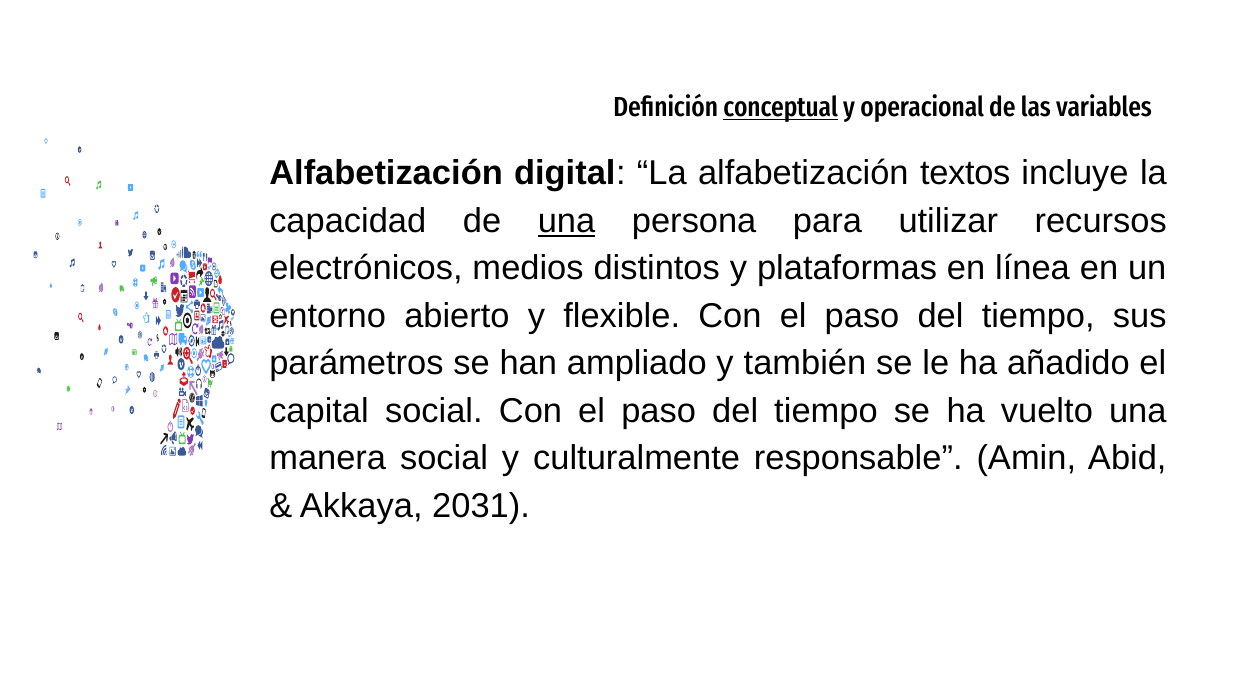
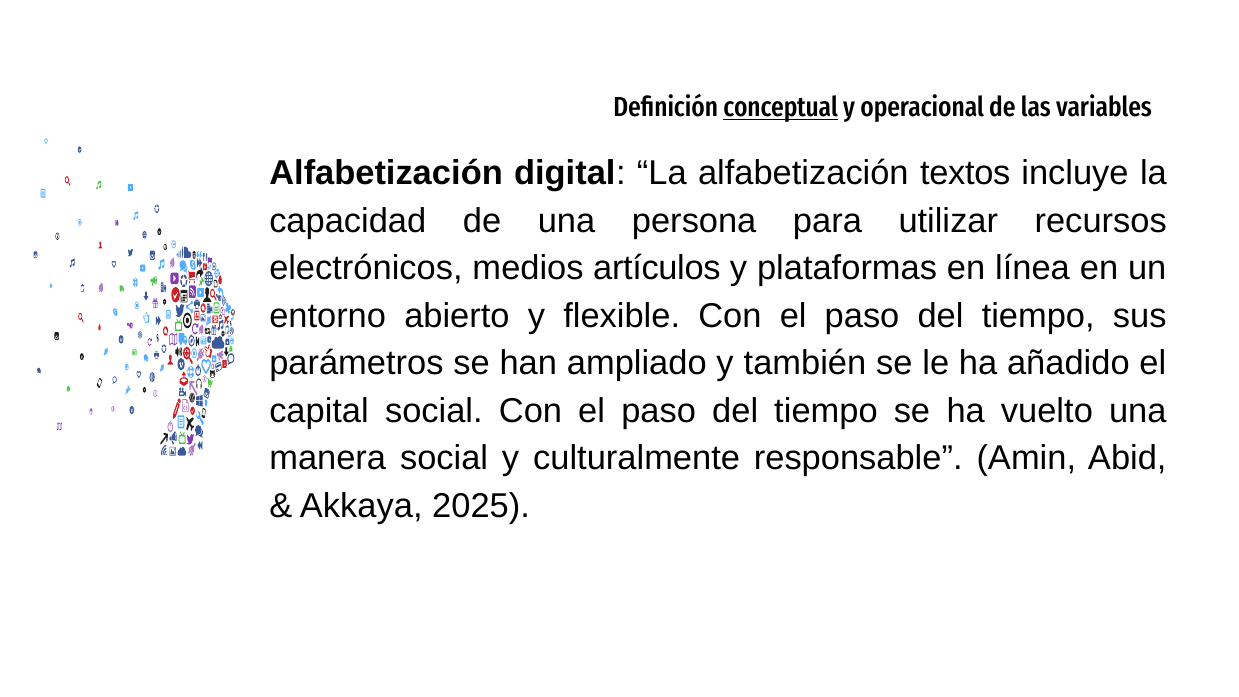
una underline: present -> none (567, 221)
distintos: distintos -> artículos (657, 268)
2031: 2031 -> 2025 (481, 506)
